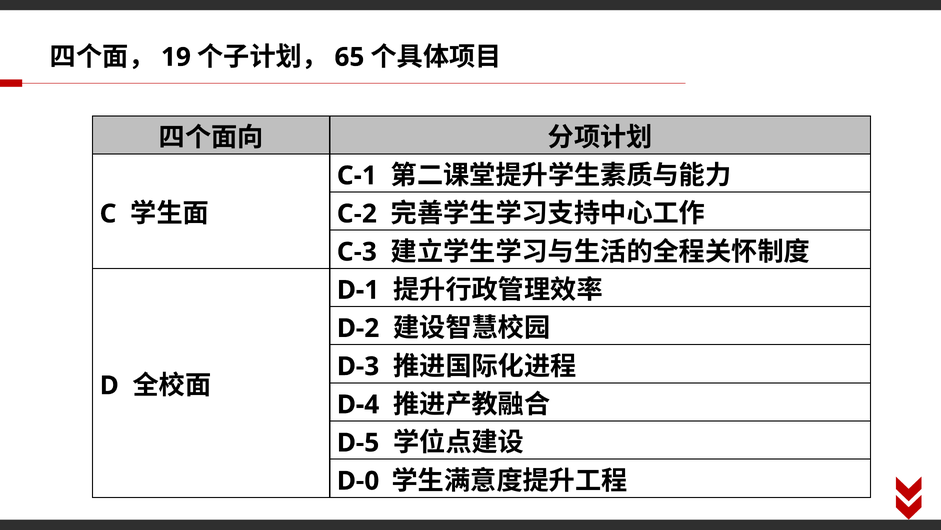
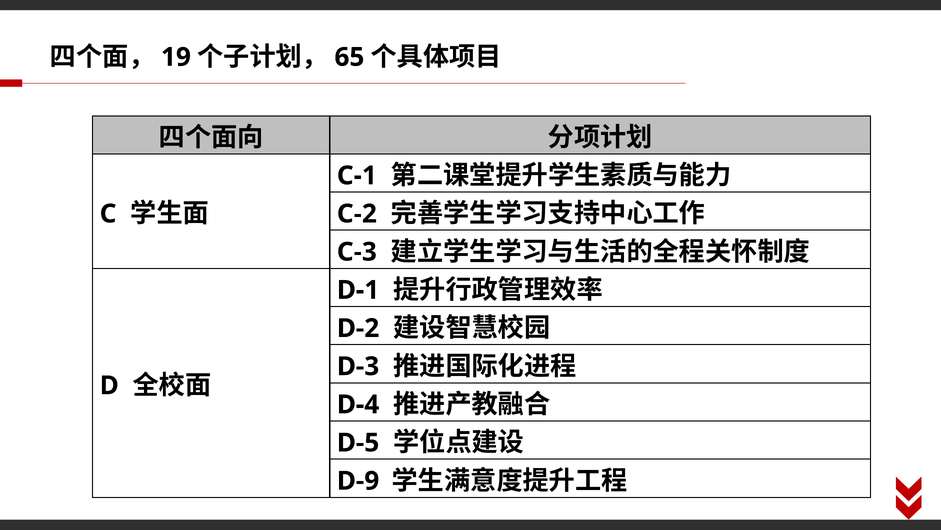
D-0: D-0 -> D-9 (358, 480)
